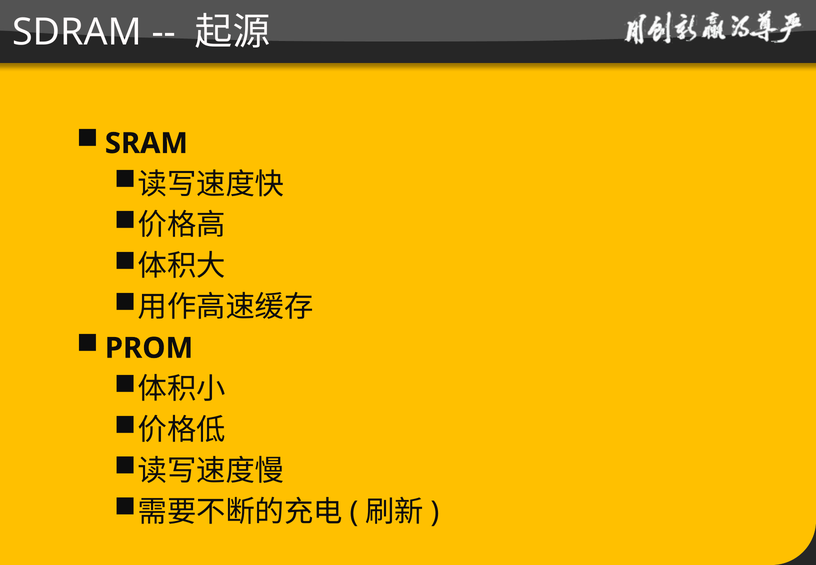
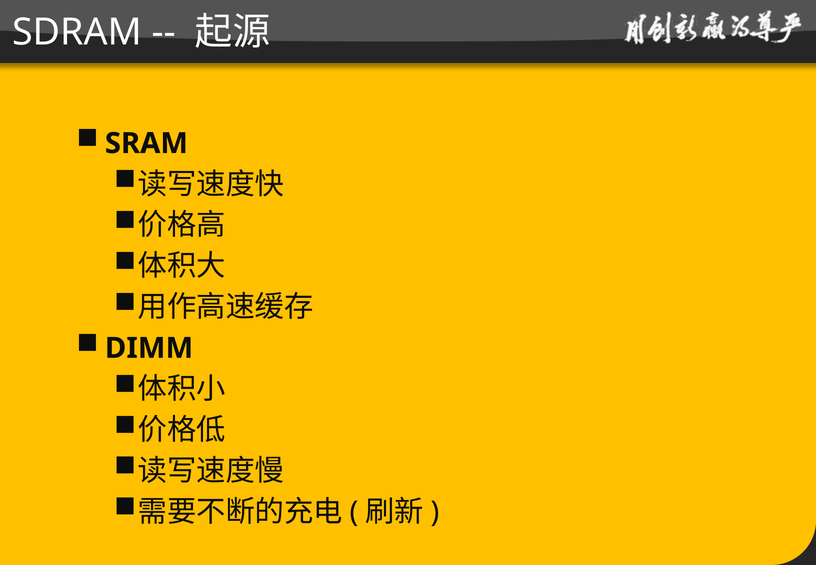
PROM: PROM -> DIMM (149, 348)
